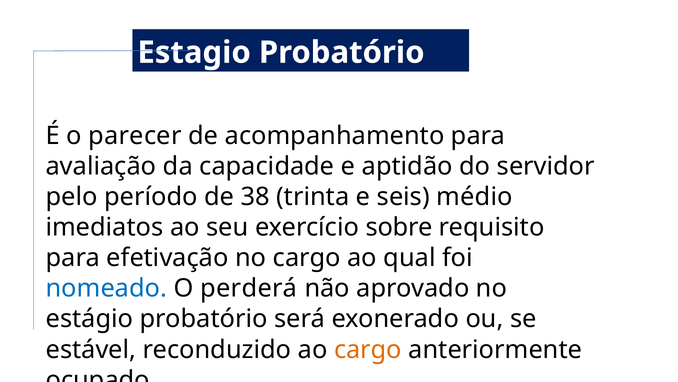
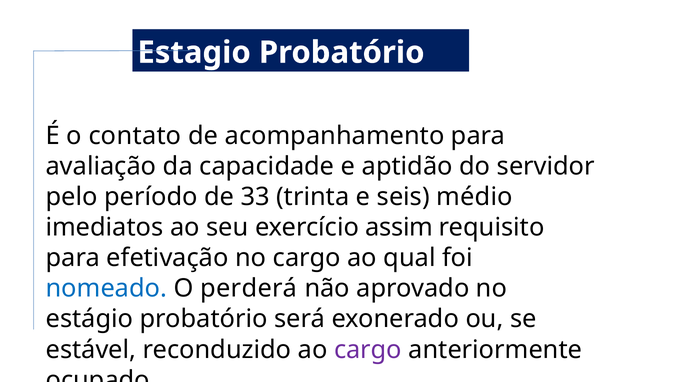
parecer: parecer -> contato (135, 135)
38: 38 -> 33 (255, 196)
sobre: sobre -> assim (399, 227)
cargo colour: orange -> purple (368, 349)
